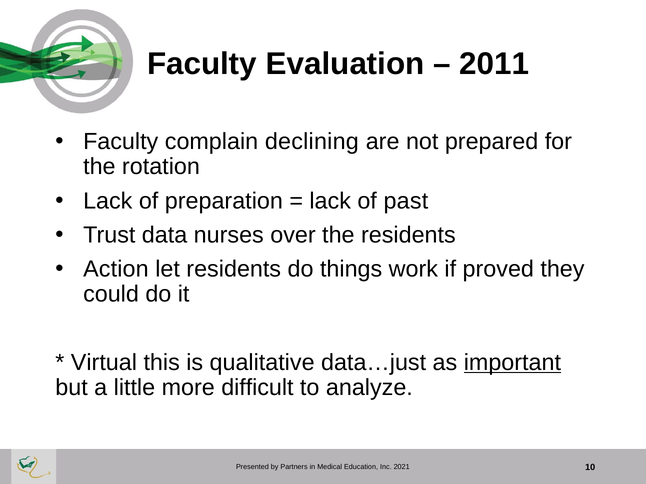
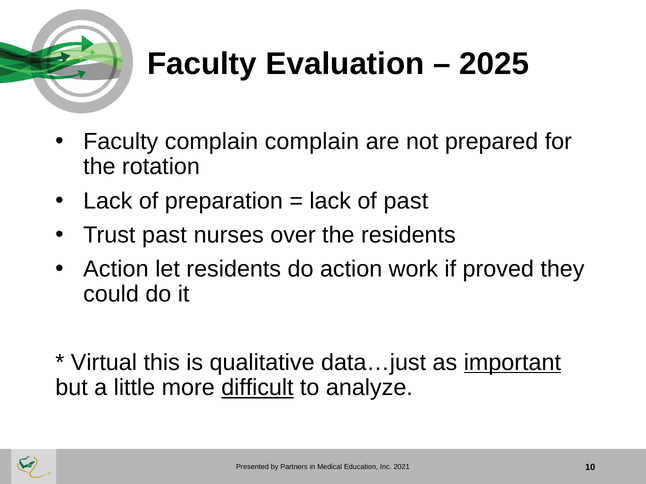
2011: 2011 -> 2025 (494, 64)
complain declining: declining -> complain (312, 142)
Trust data: data -> past (164, 235)
do things: things -> action (351, 269)
difficult underline: none -> present (257, 388)
